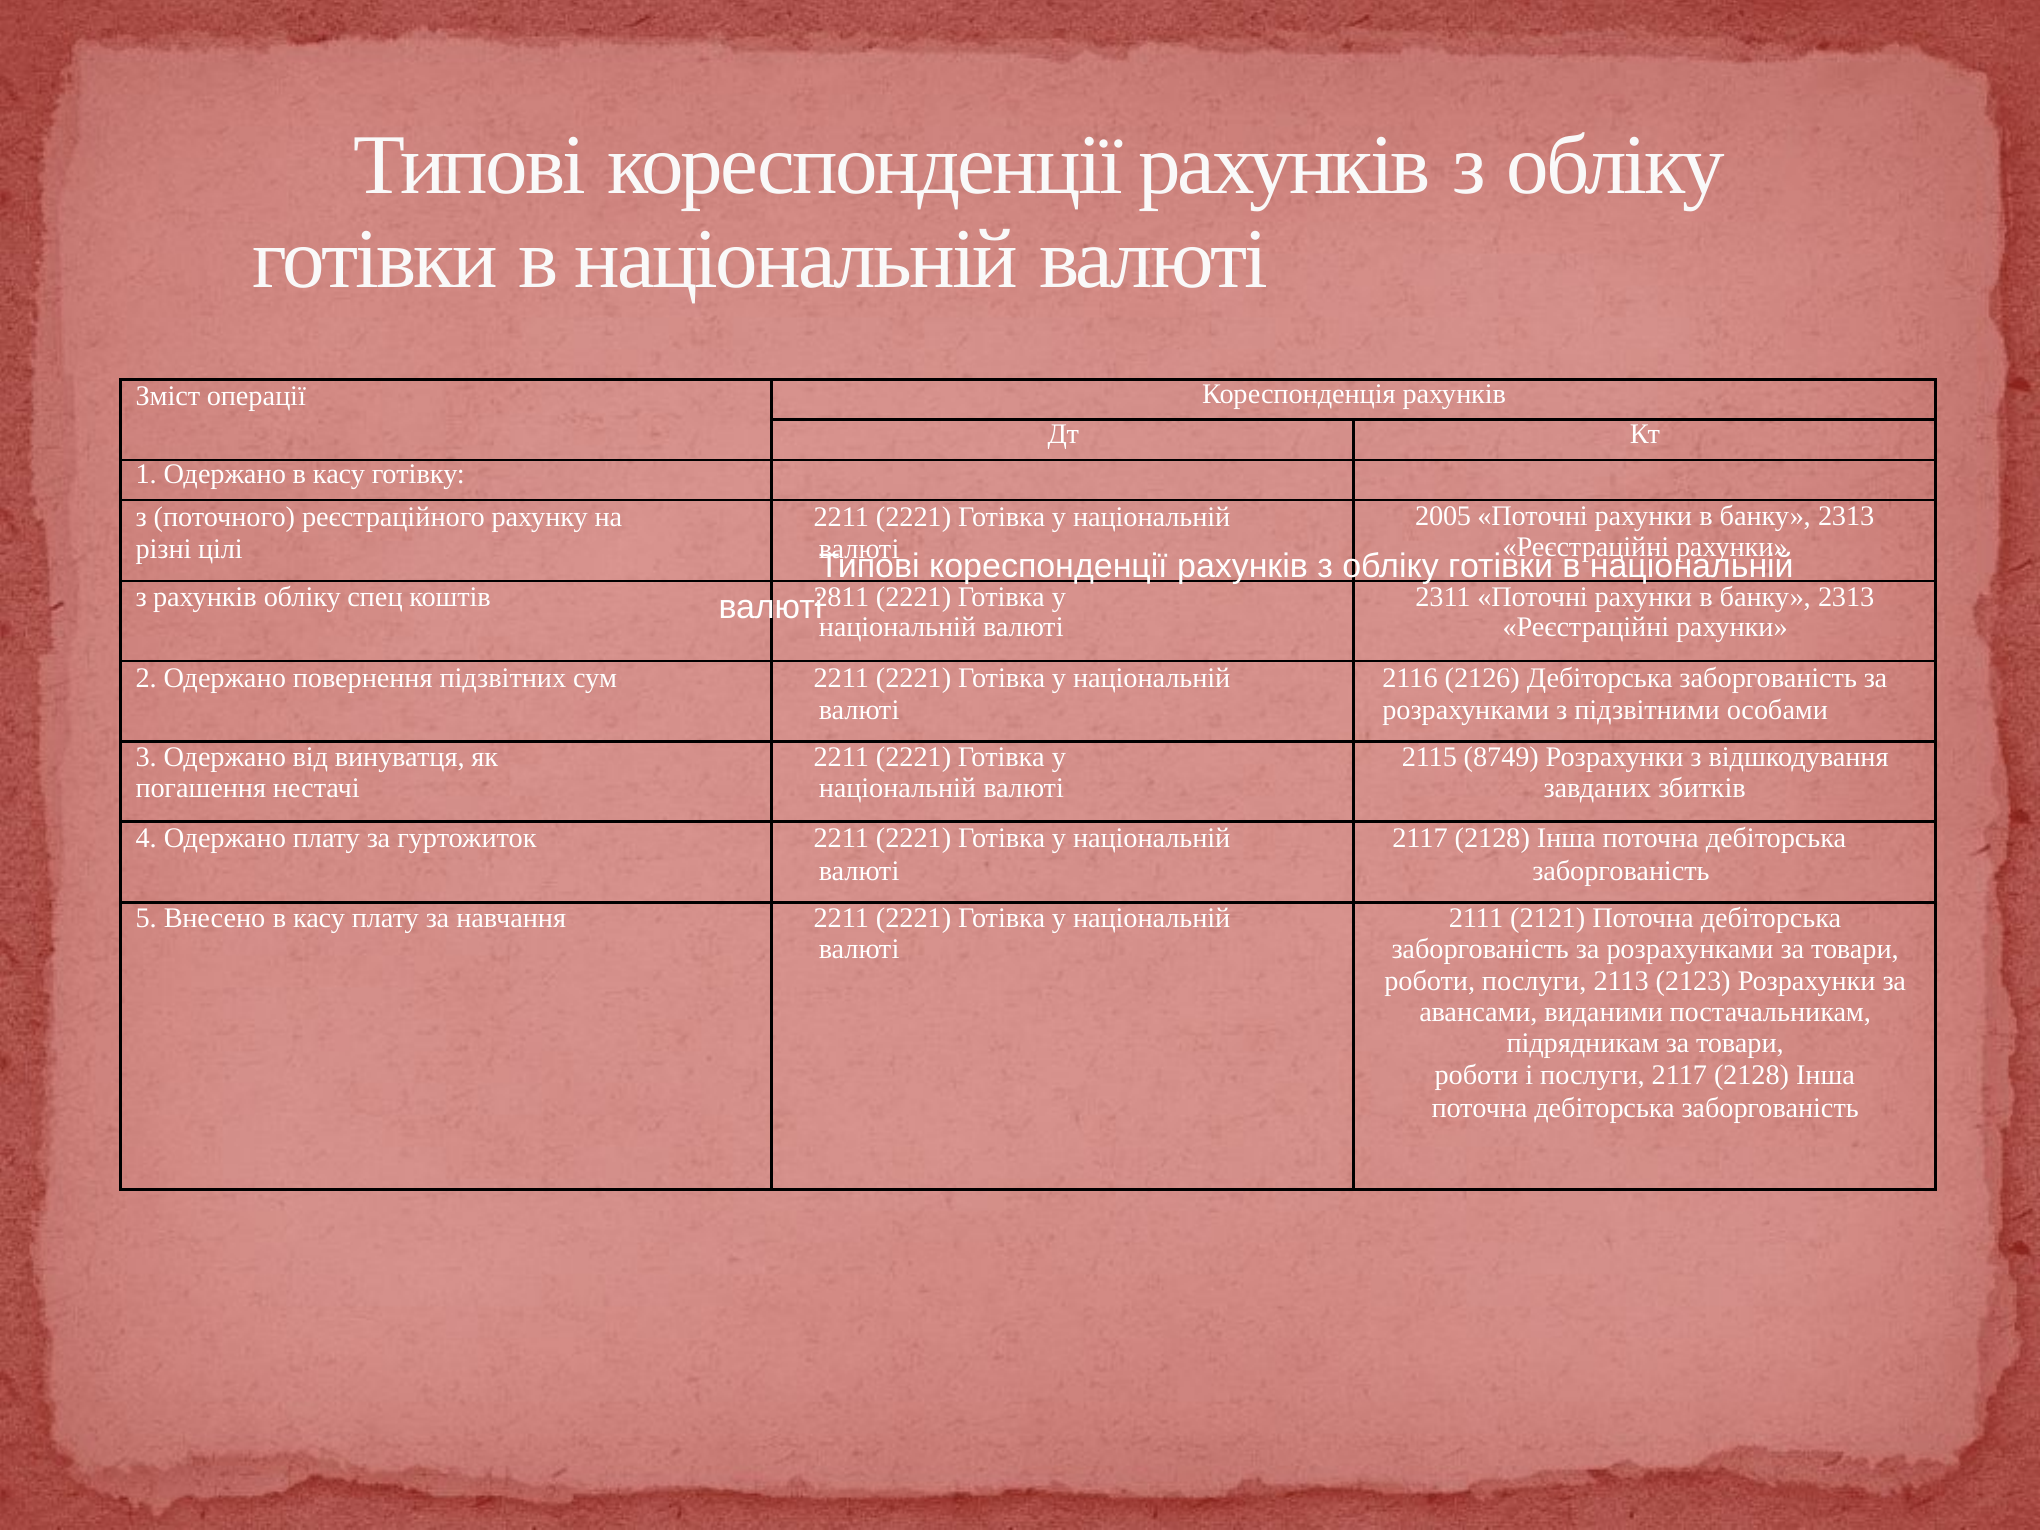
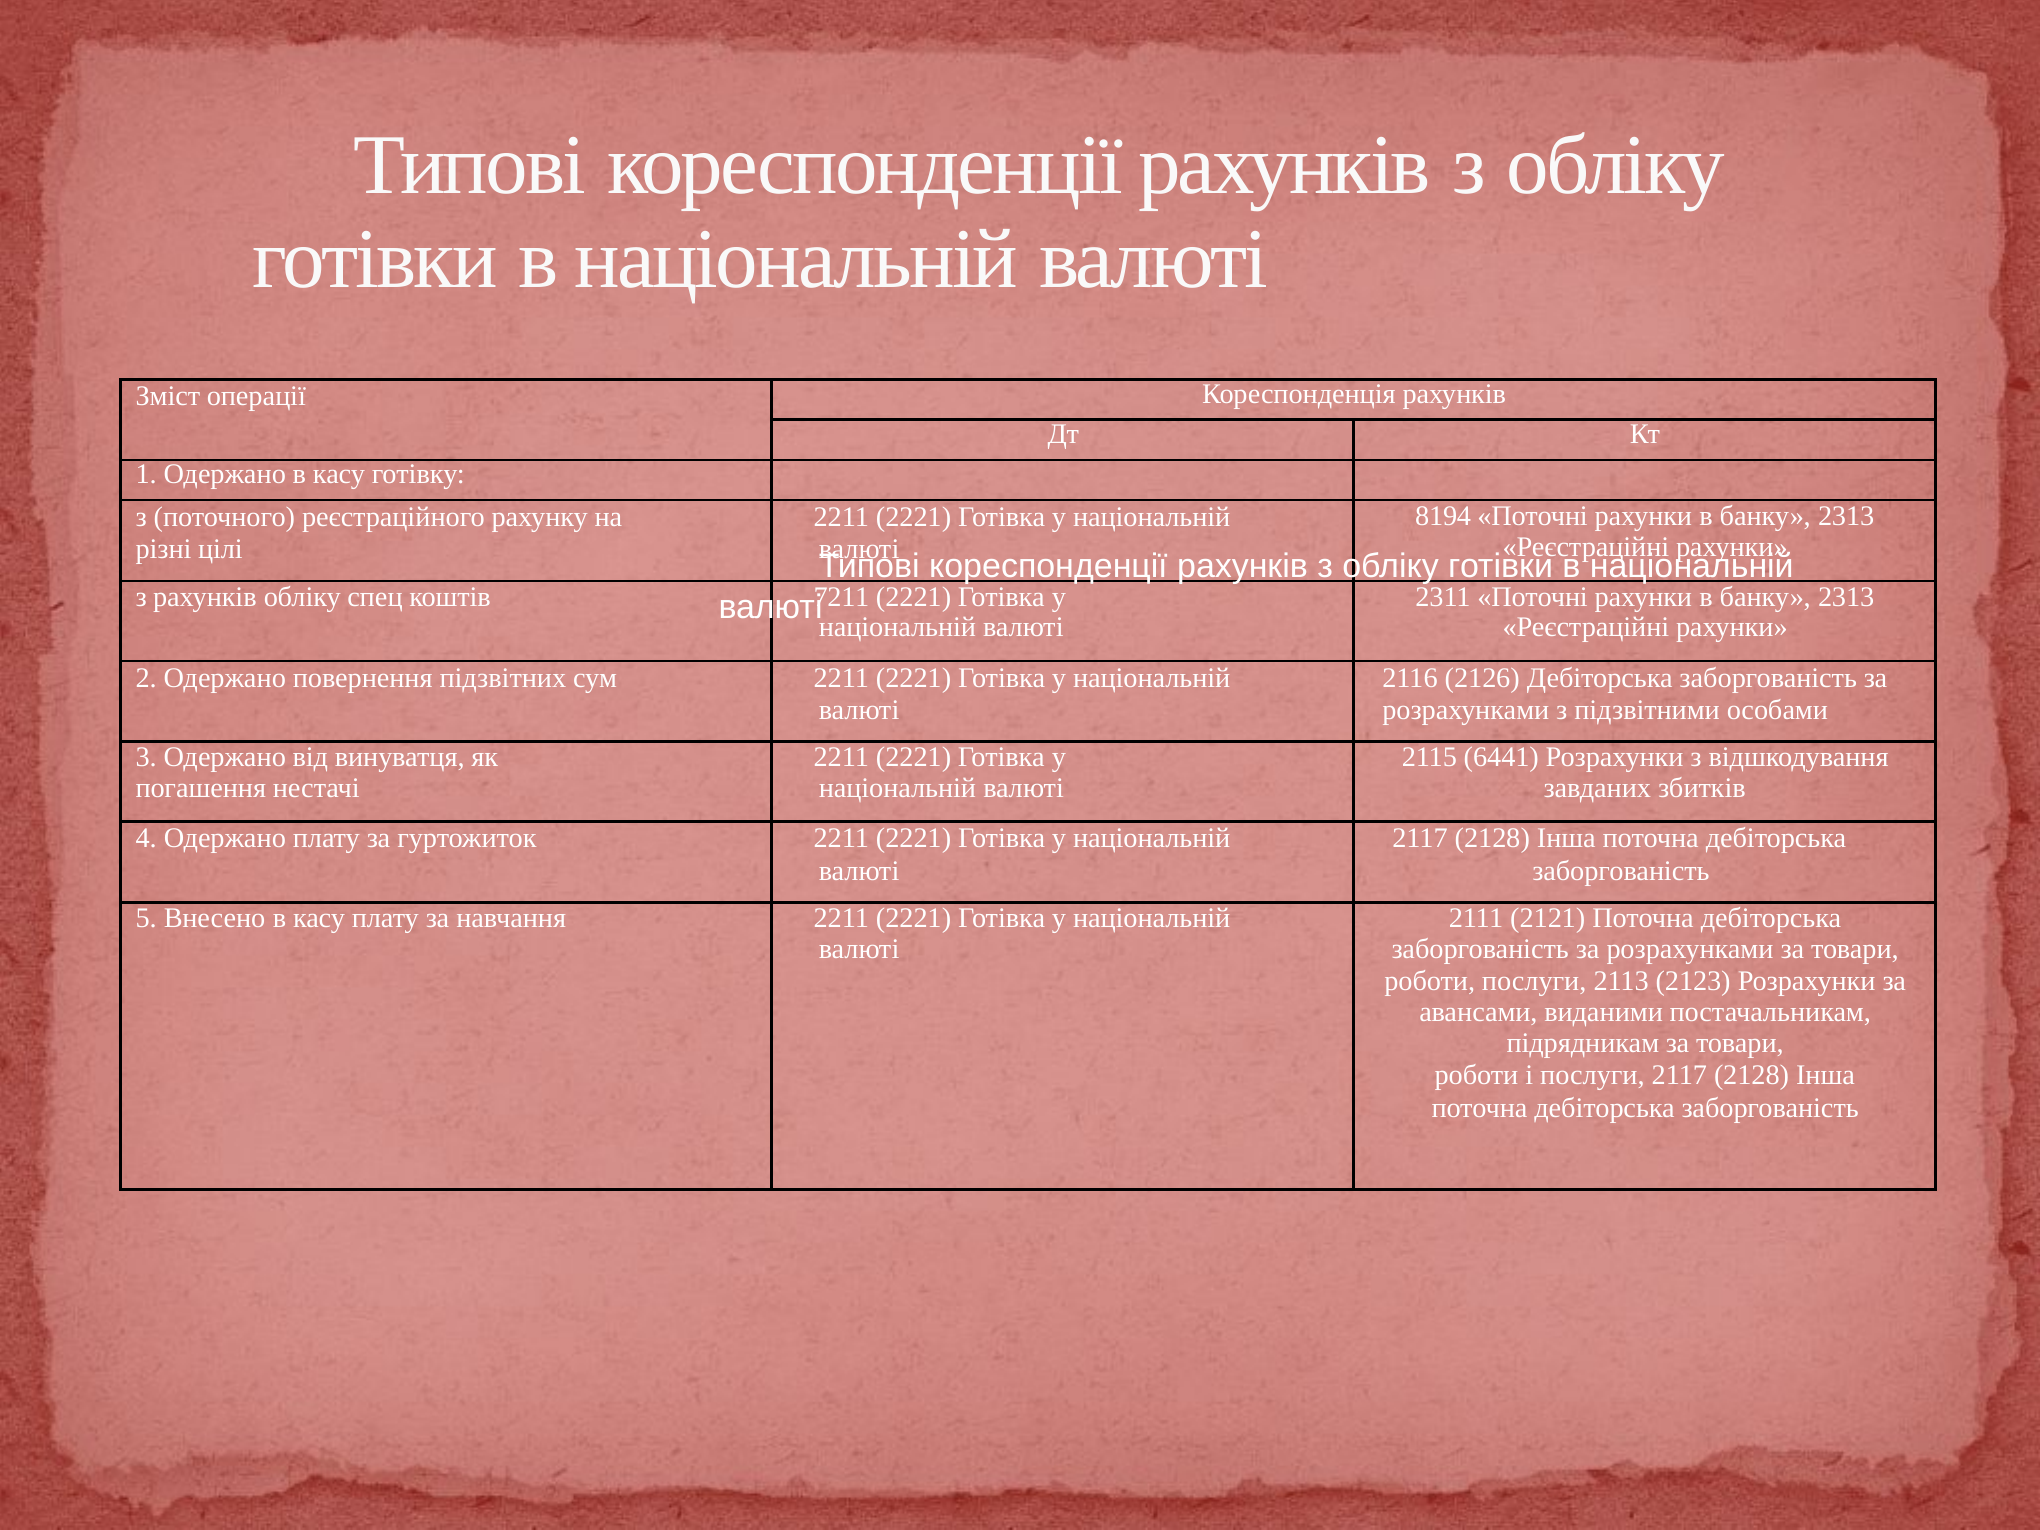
2005: 2005 -> 8194 (1443, 517)
2811: 2811 -> 7211 (841, 597)
8749: 8749 -> 6441 (1501, 758)
